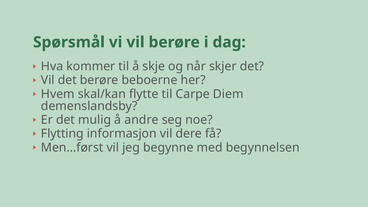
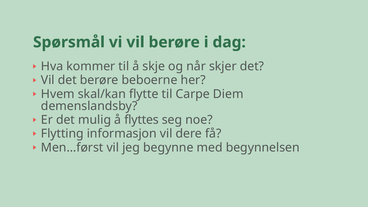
andre: andre -> flyttes (142, 120)
